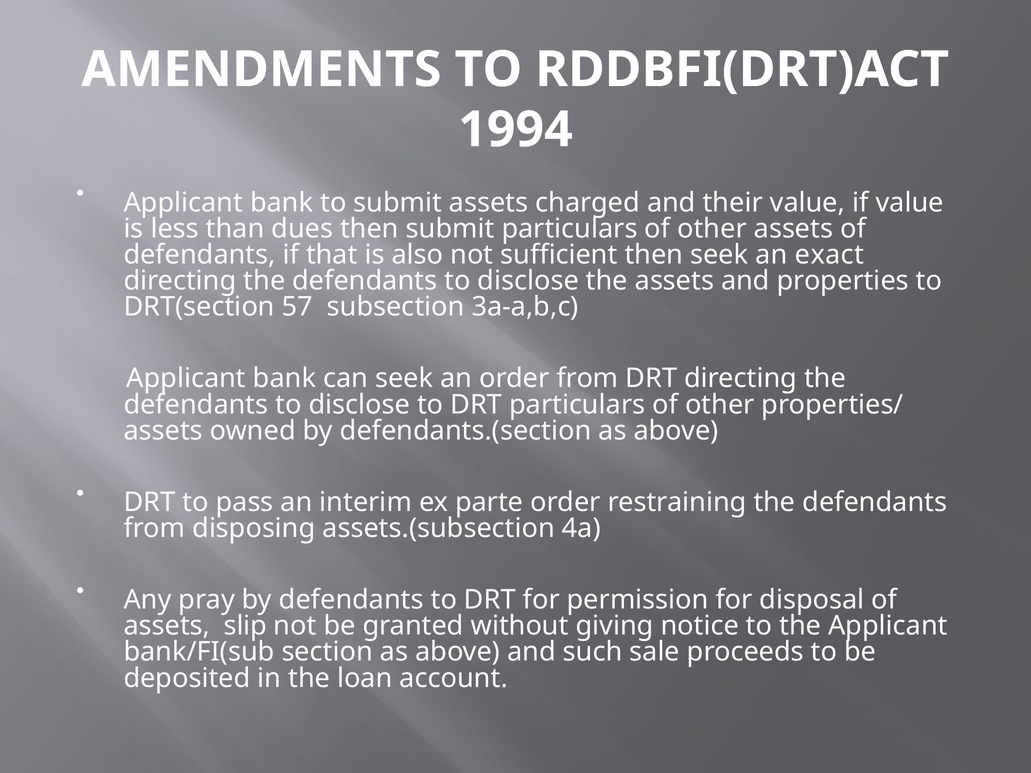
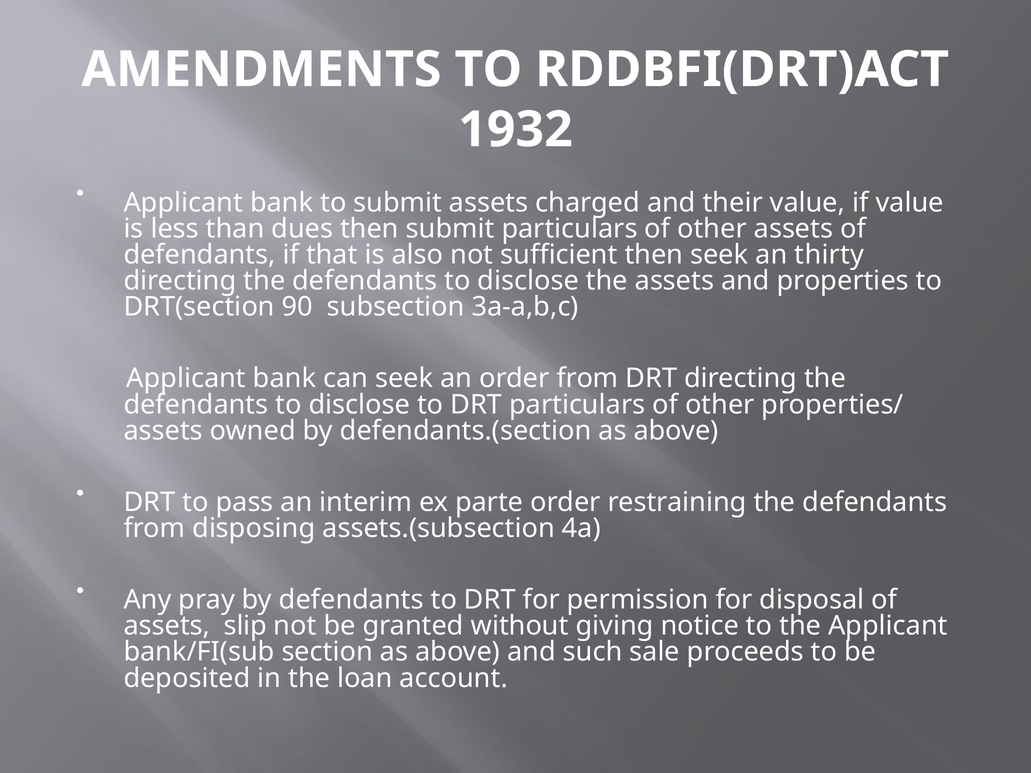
1994: 1994 -> 1932 (515, 130)
exact: exact -> thirty (829, 255)
57: 57 -> 90 (297, 307)
